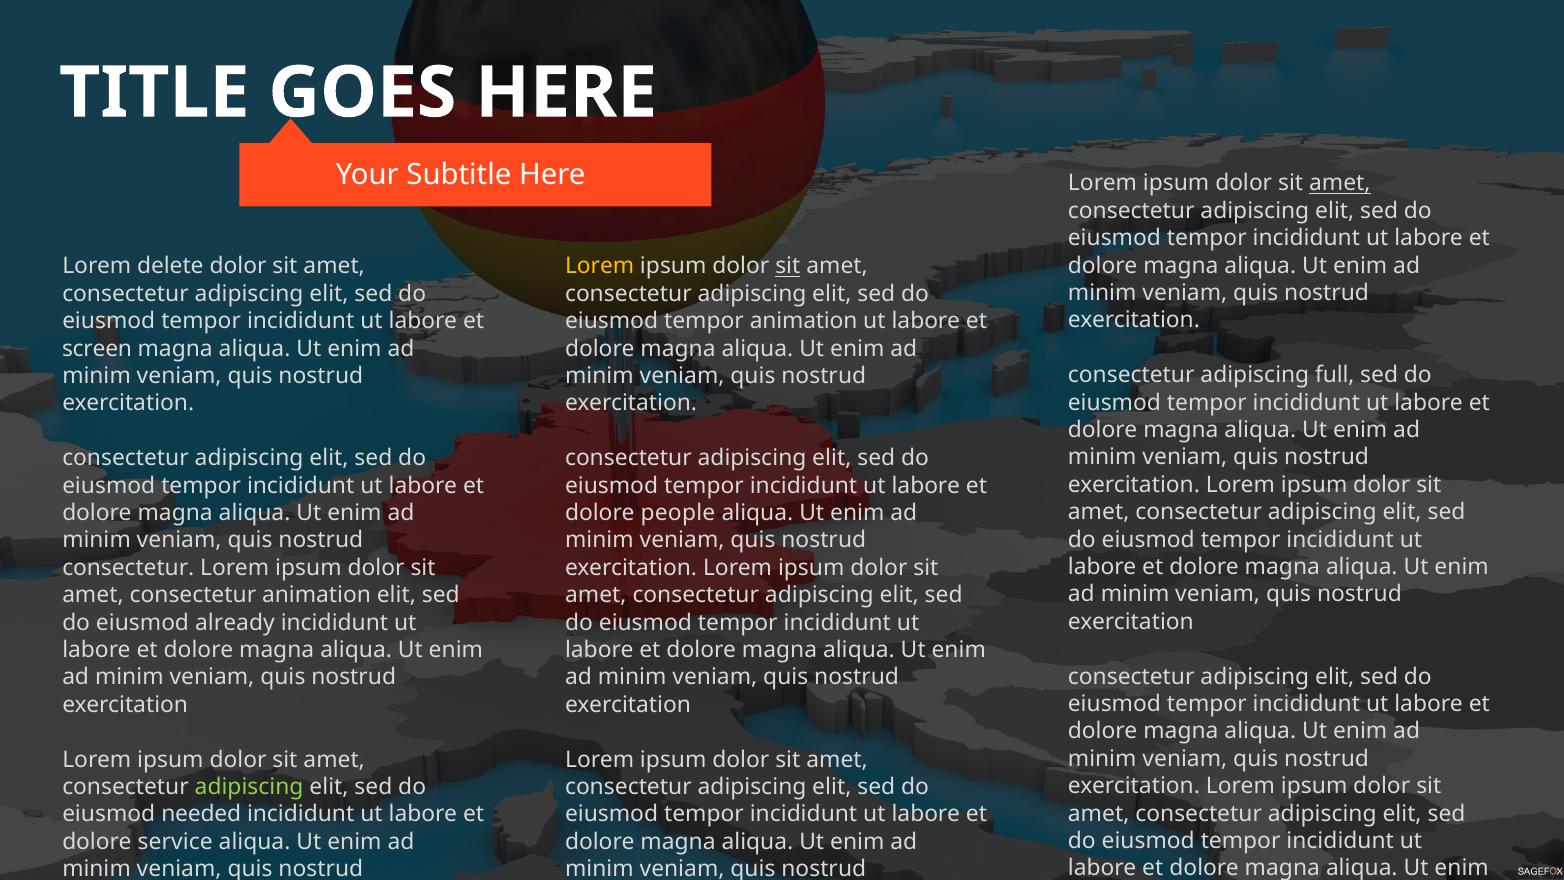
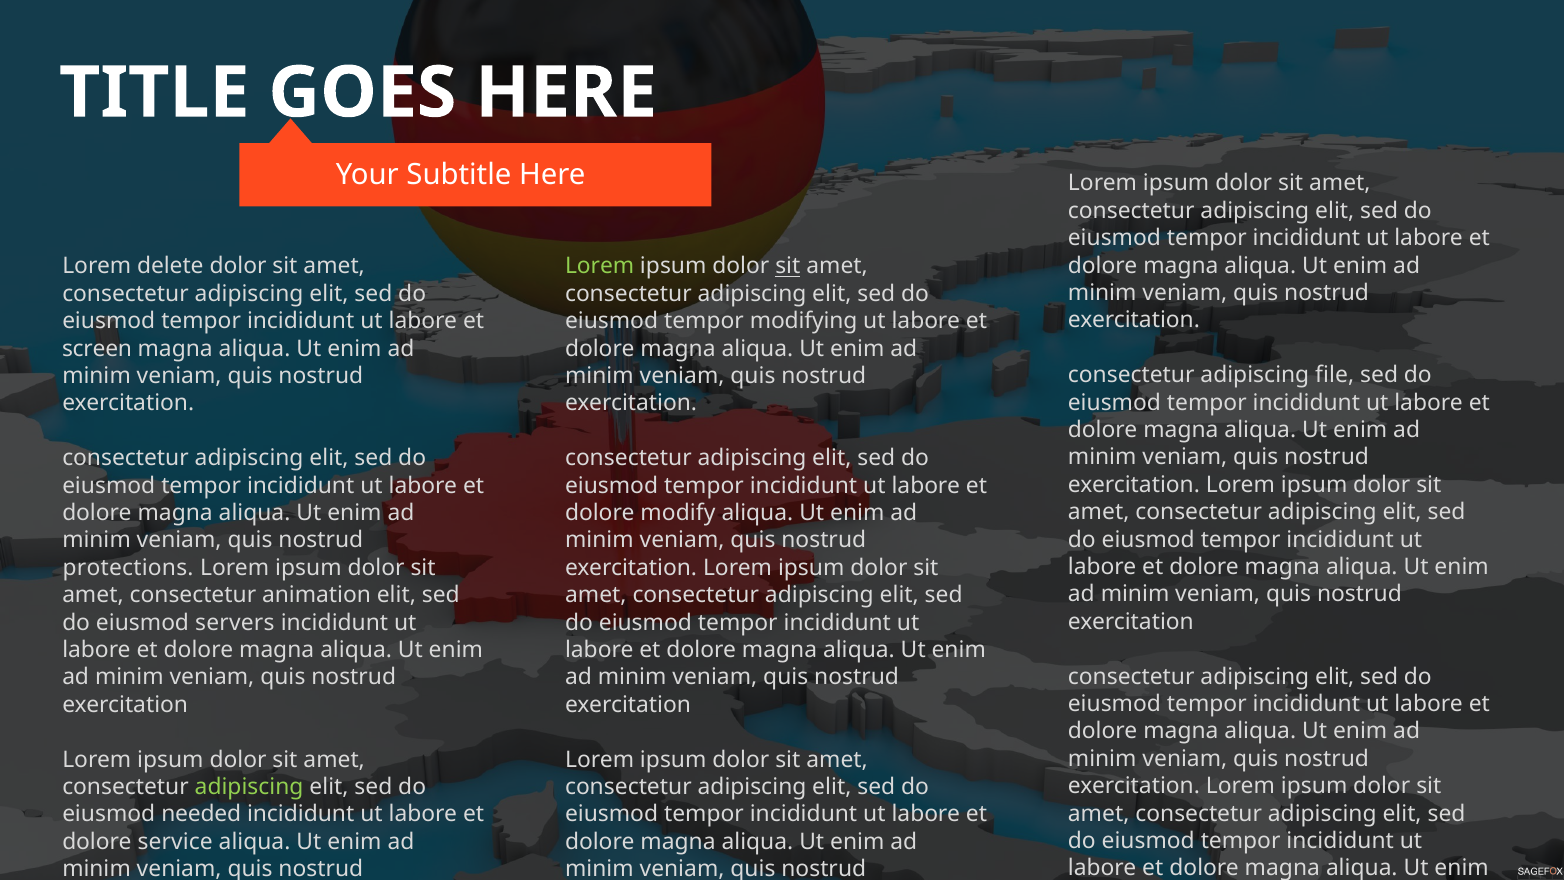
amet underline: present -> none (1340, 183)
Lorem colour: yellow -> light green (600, 266)
tempor animation: animation -> modifying (804, 321)
full: full -> file (1335, 375)
people: people -> modify (678, 513)
consectetur: consectetur -> protections (128, 568)
already: already -> servers (235, 622)
